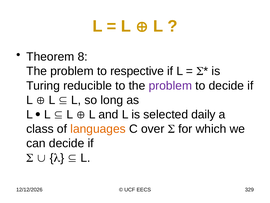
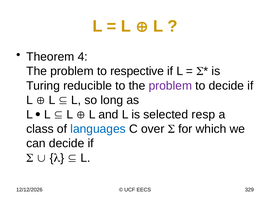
8: 8 -> 4 (83, 57)
daily: daily -> resp (203, 114)
languages colour: orange -> blue (98, 129)
